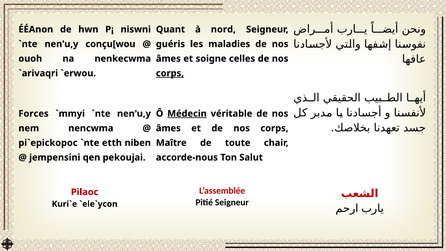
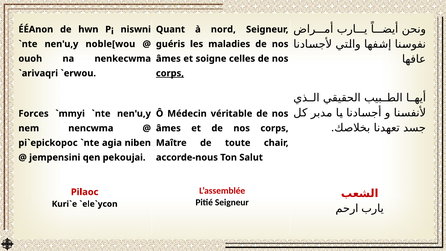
conçu[wou: conçu[wou -> noble[wou (110, 44)
Médecin underline: present -> none (187, 114)
etth: etth -> agia (112, 143)
